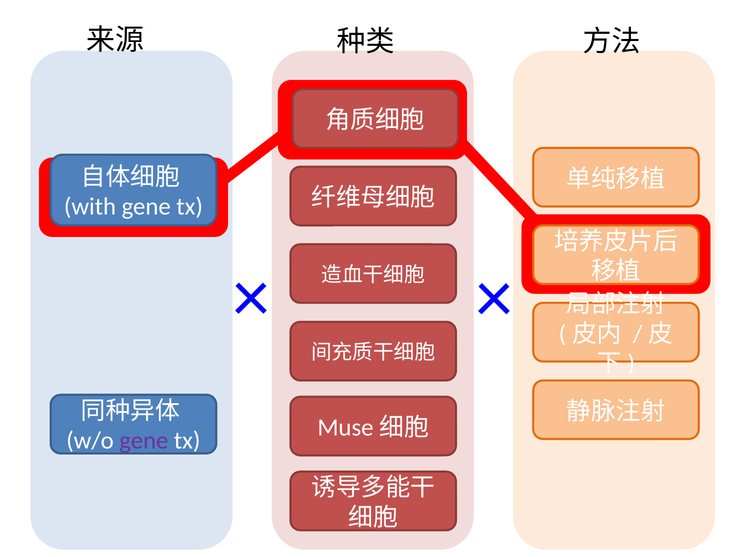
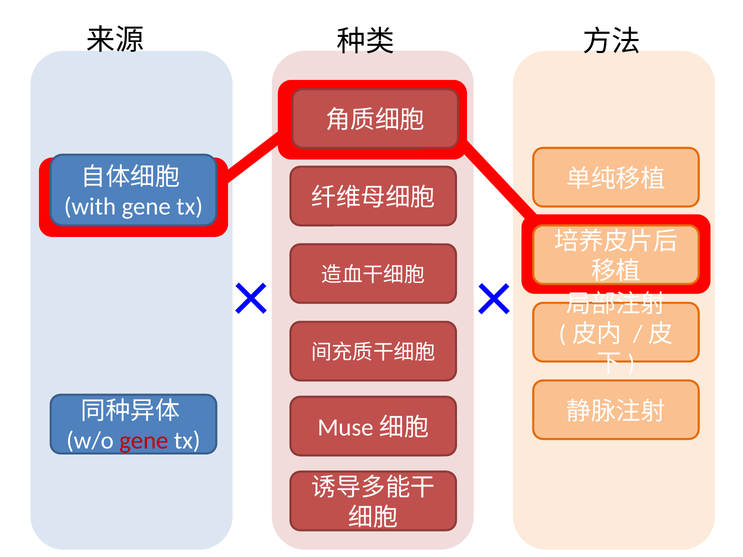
gene colour: purple -> red (144, 441)
